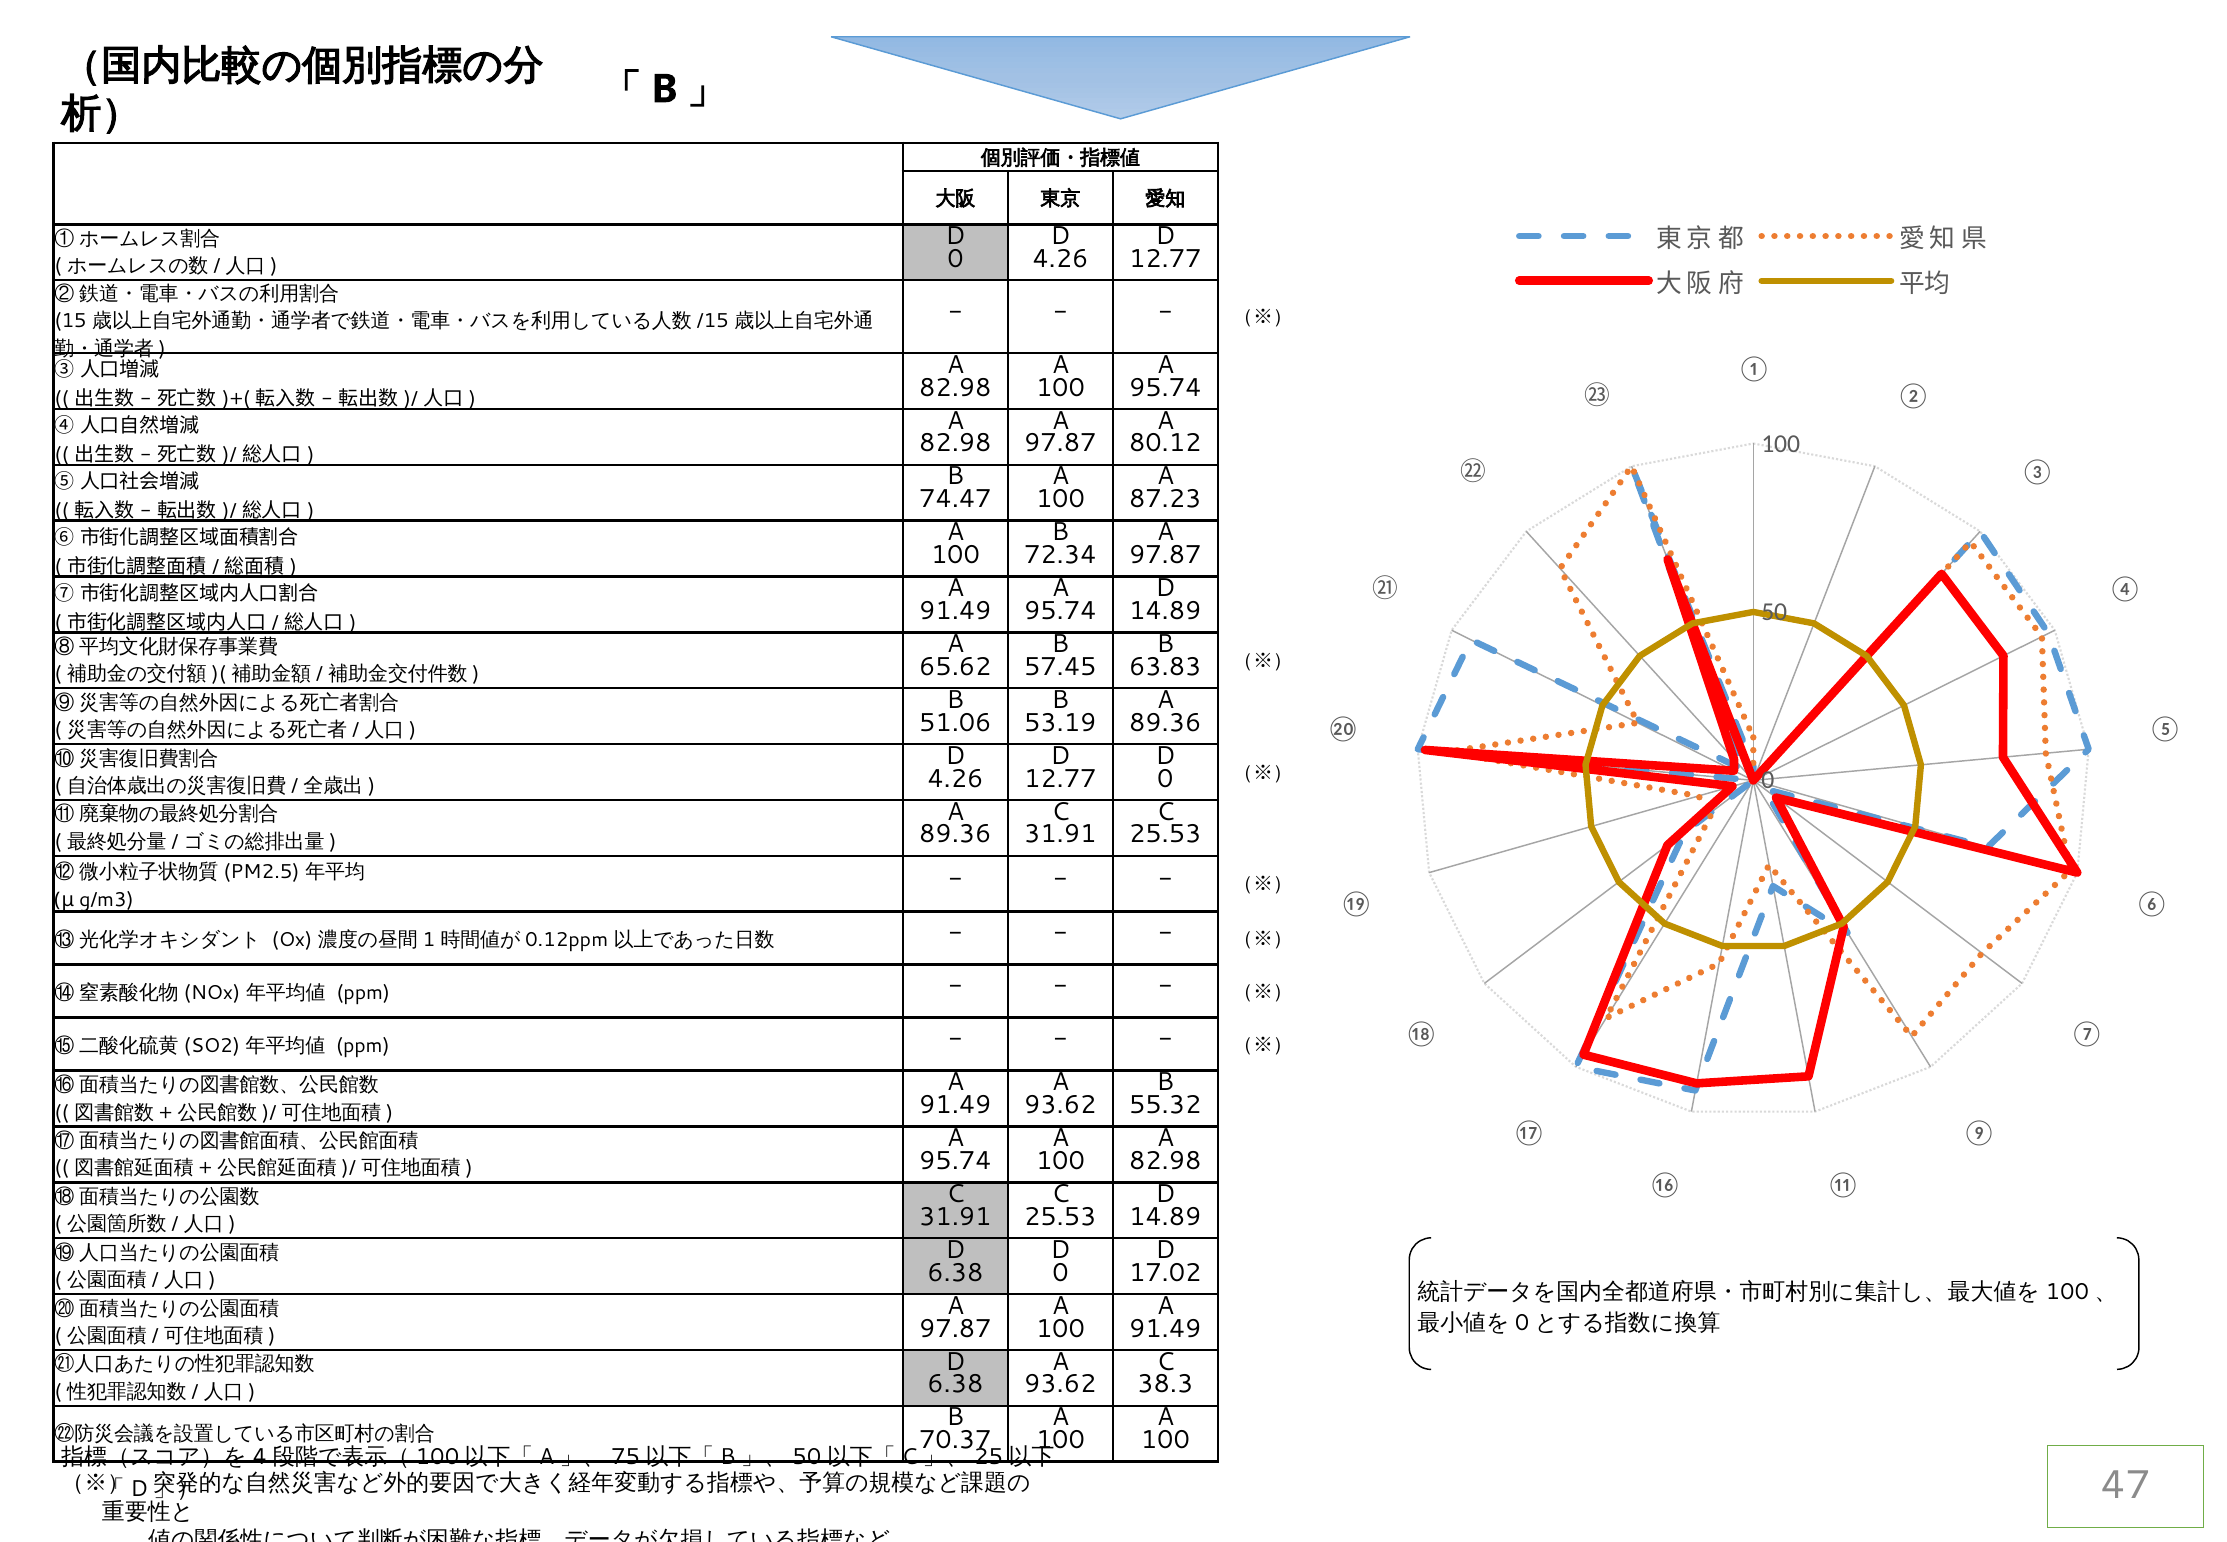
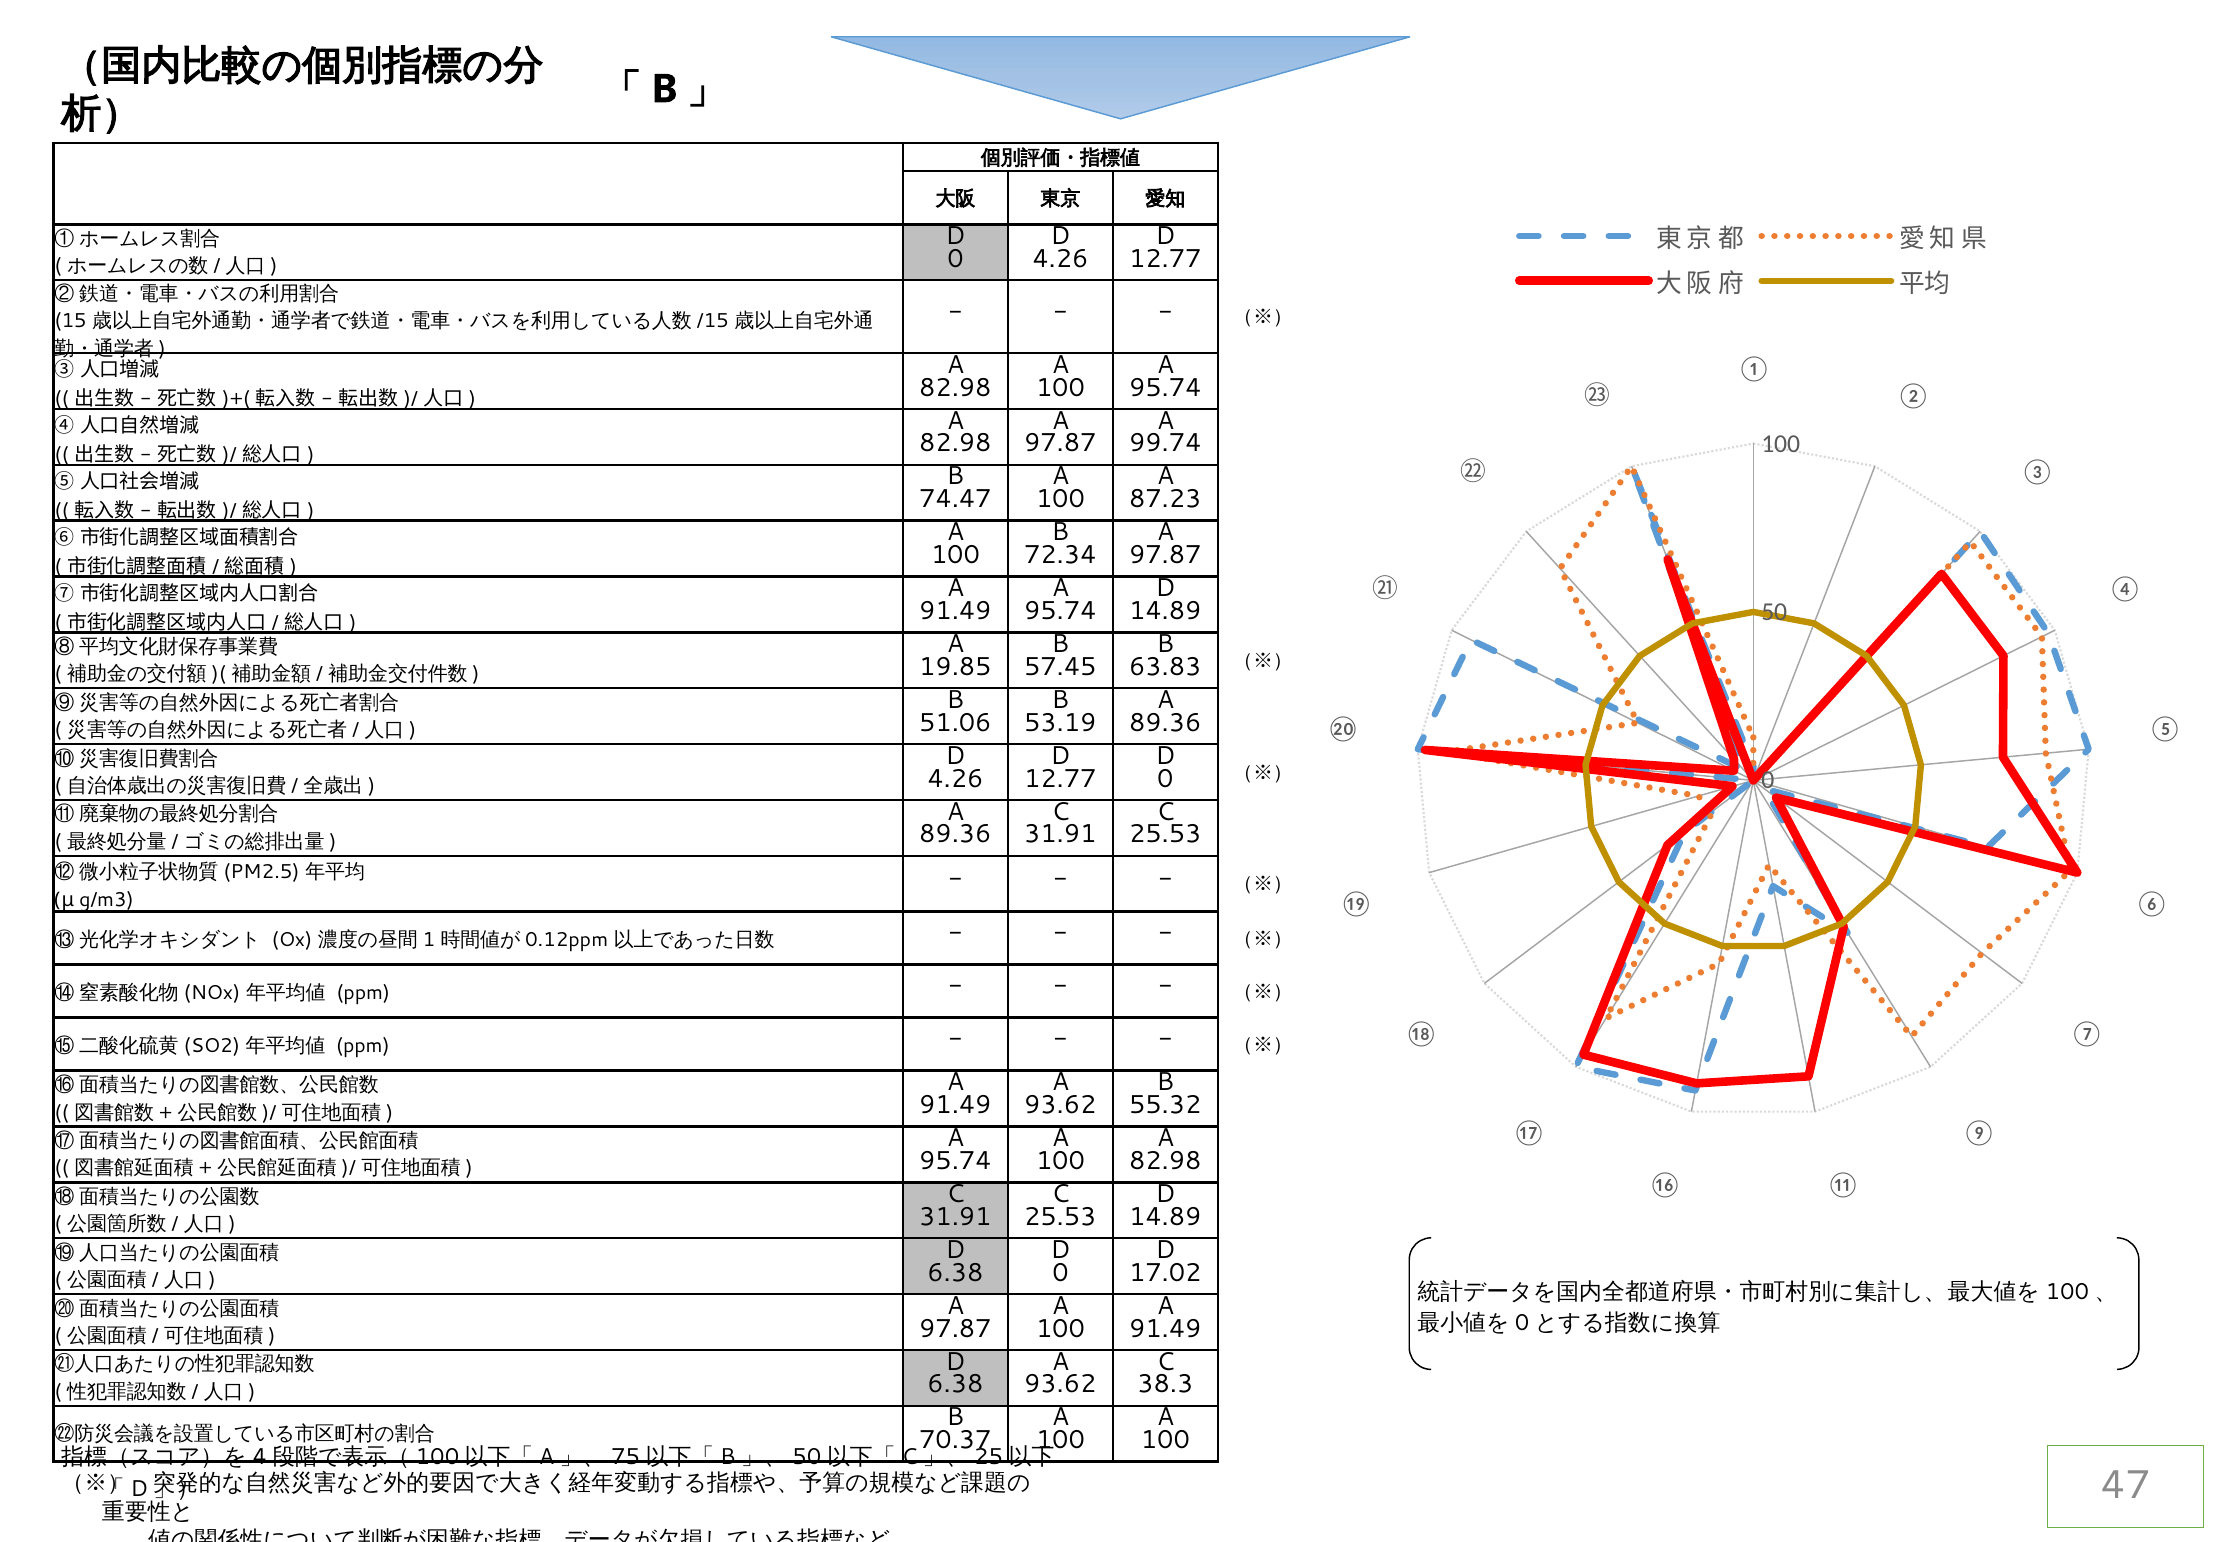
80.12: 80.12 -> 99.74 (1165, 443)
65.62: 65.62 -> 19.85 (955, 667)
